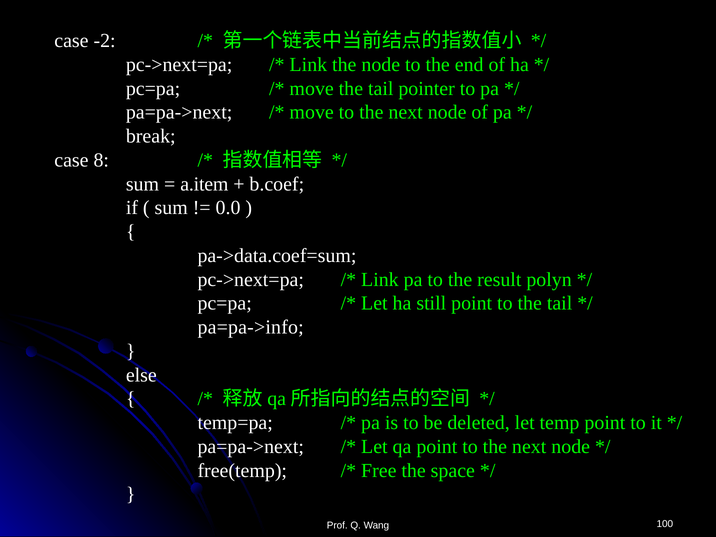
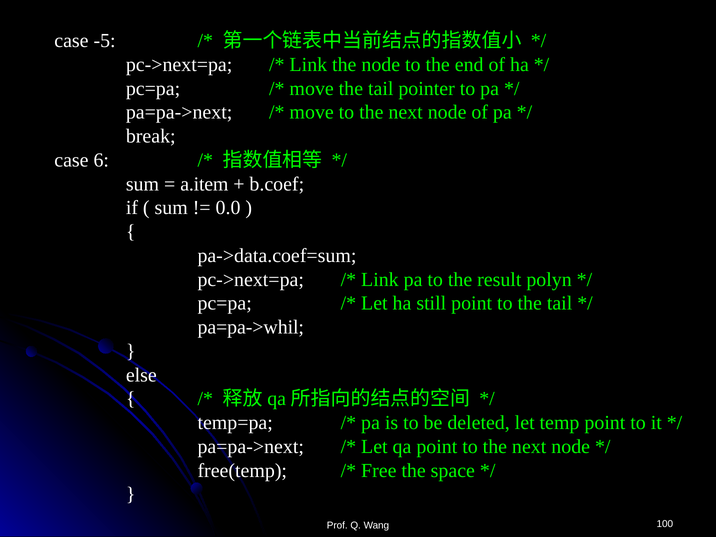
-2: -2 -> -5 (105, 41)
8: 8 -> 6 (101, 160)
pa=pa->info: pa=pa->info -> pa=pa->whil (251, 327)
